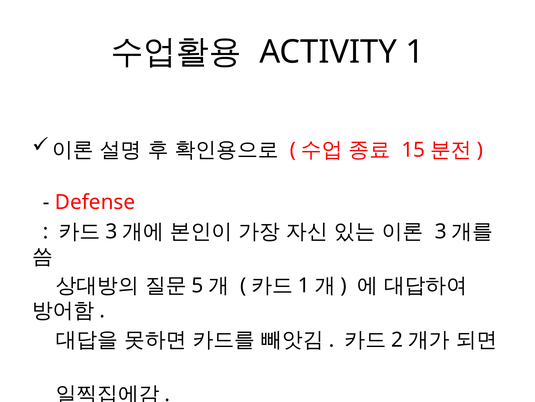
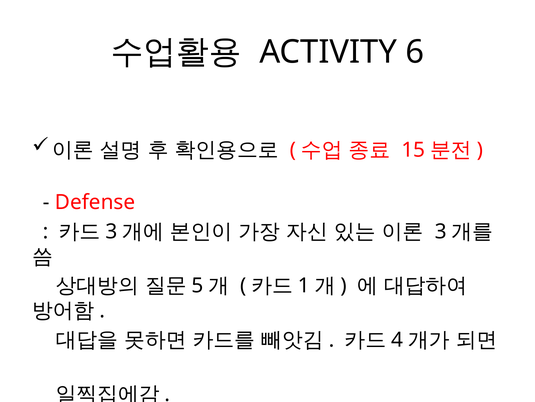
ACTIVITY 1: 1 -> 6 (415, 52)
2: 2 -> 4 (397, 339)
